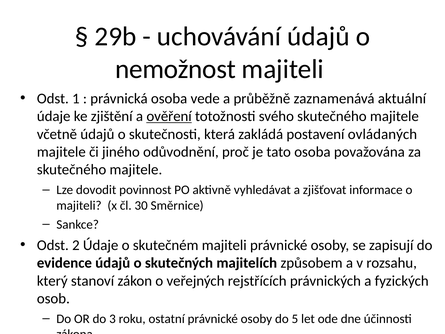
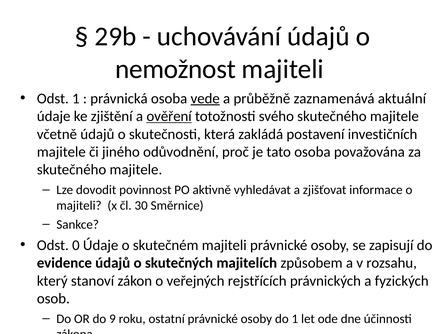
vede underline: none -> present (205, 98)
ovládaných: ovládaných -> investičních (383, 134)
2: 2 -> 0 (76, 245)
3: 3 -> 9 (112, 318)
do 5: 5 -> 1 (295, 318)
